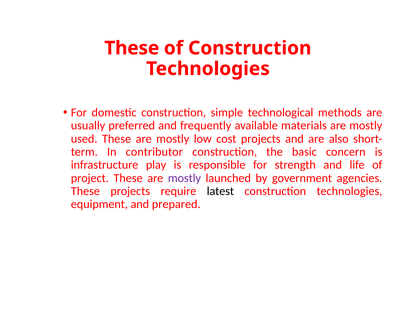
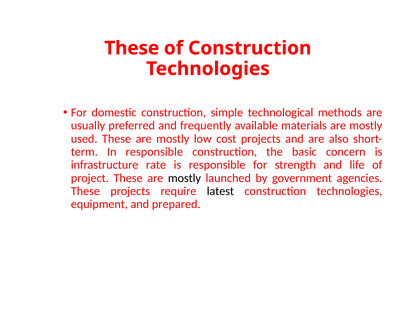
In contributor: contributor -> responsible (154, 152)
play: play -> rate (156, 165)
mostly colour: purple -> black (184, 178)
